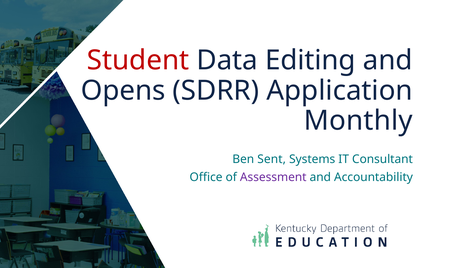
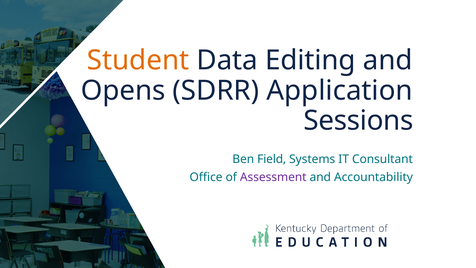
Student colour: red -> orange (138, 60)
Monthly: Monthly -> Sessions (358, 120)
Sent: Sent -> Field (272, 159)
